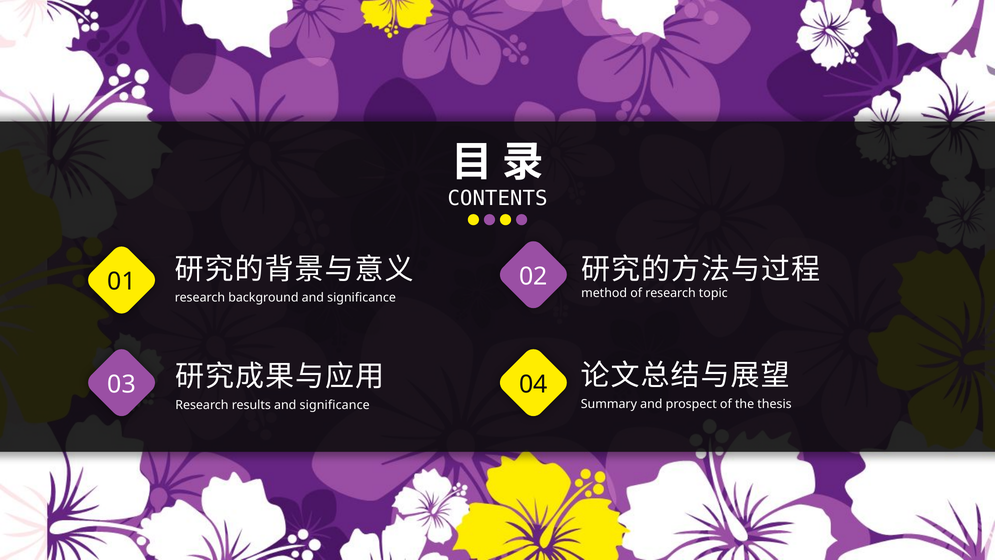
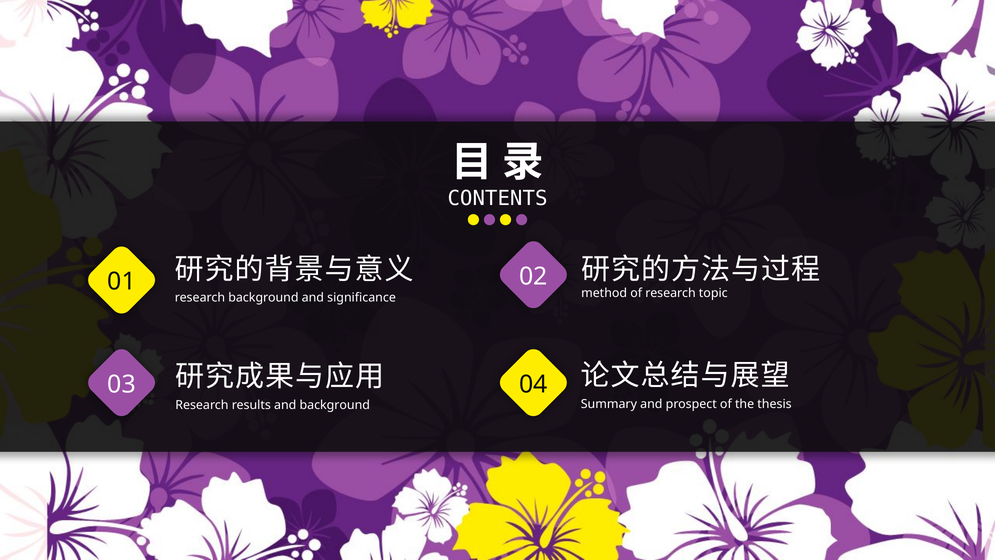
results and significance: significance -> background (335, 405)
